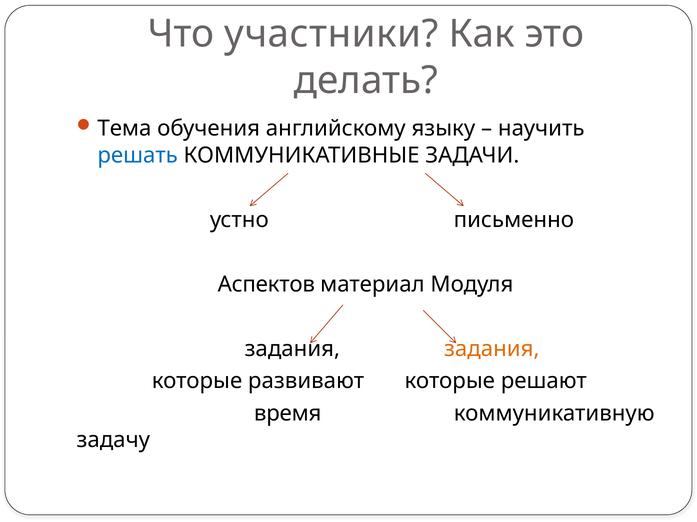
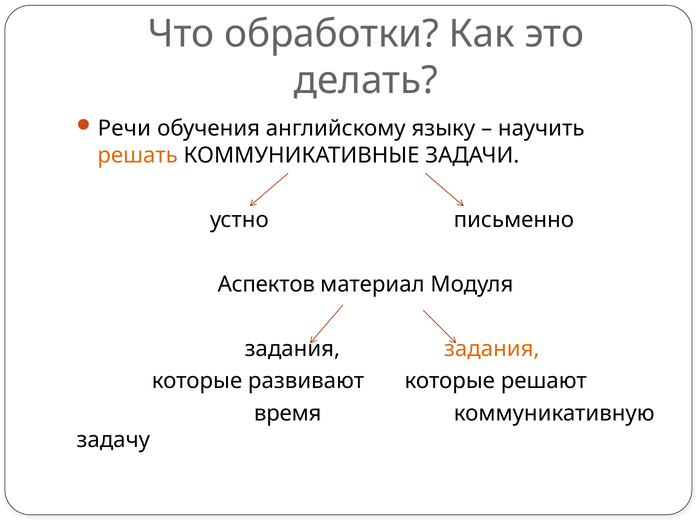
участники: участники -> обработки (332, 34)
Тема: Тема -> Речи (124, 129)
решать colour: blue -> orange (138, 155)
